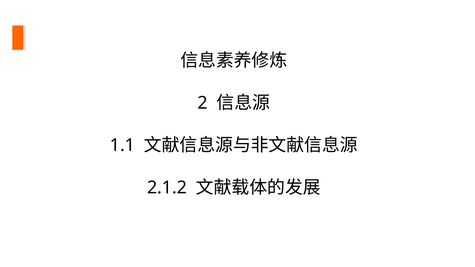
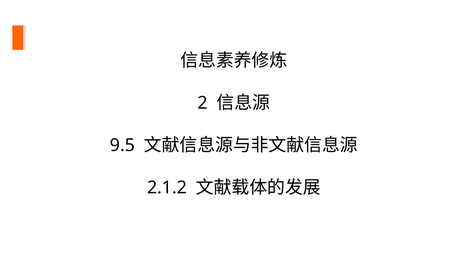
1.1: 1.1 -> 9.5 (123, 145)
